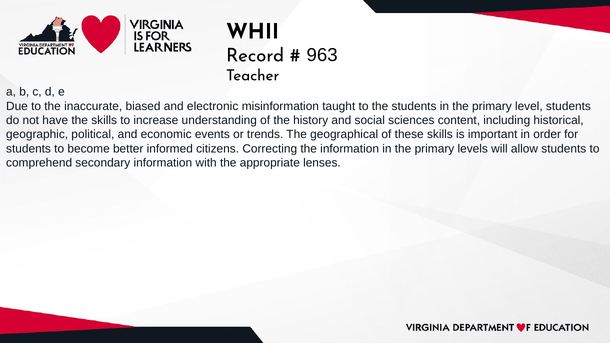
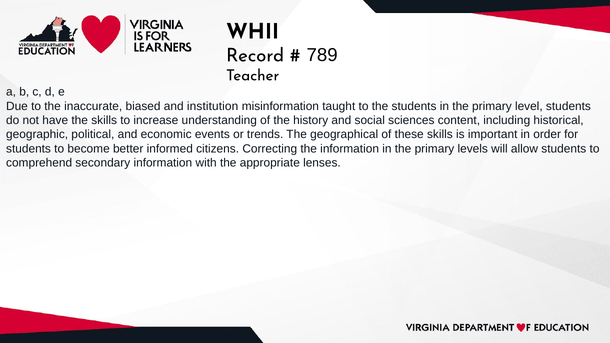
963: 963 -> 789 (322, 55)
electronic: electronic -> institution (213, 106)
